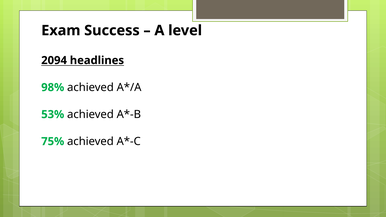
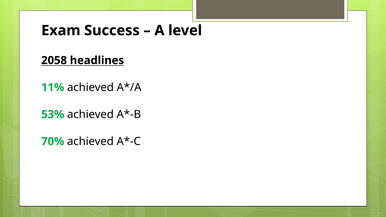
2094: 2094 -> 2058 (54, 60)
98%: 98% -> 11% (53, 87)
75%: 75% -> 70% (53, 142)
